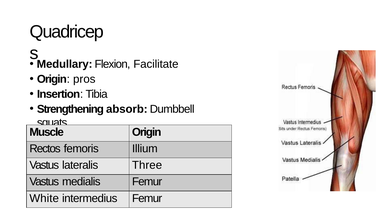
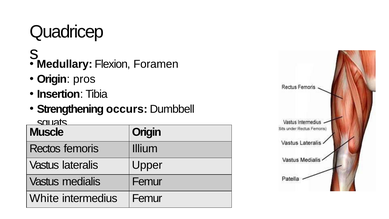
Facilitate: Facilitate -> Foramen (156, 64)
absorb: absorb -> occurs (127, 109)
Three: Three -> Upper (147, 165)
